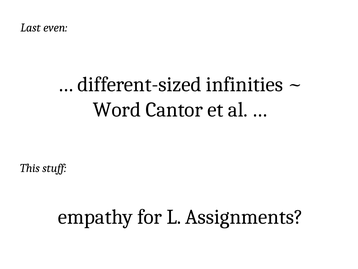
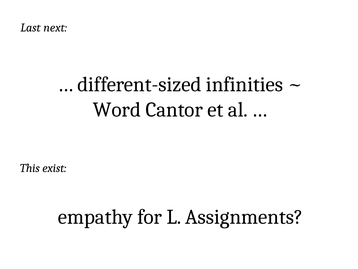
even: even -> next (55, 28)
stuff: stuff -> exist (54, 168)
